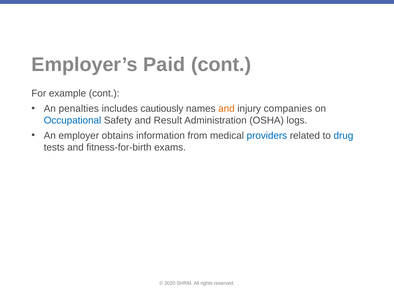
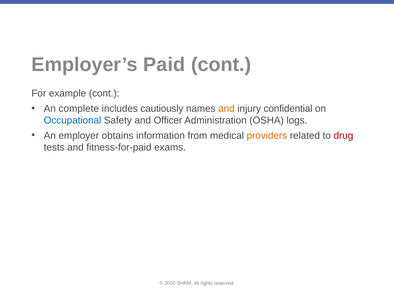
penalties: penalties -> complete (79, 108)
companies: companies -> confidential (288, 108)
Result: Result -> Officer (168, 120)
providers colour: blue -> orange (267, 135)
drug colour: blue -> red (343, 135)
fitness-for-birth: fitness-for-birth -> fitness-for-paid (119, 147)
